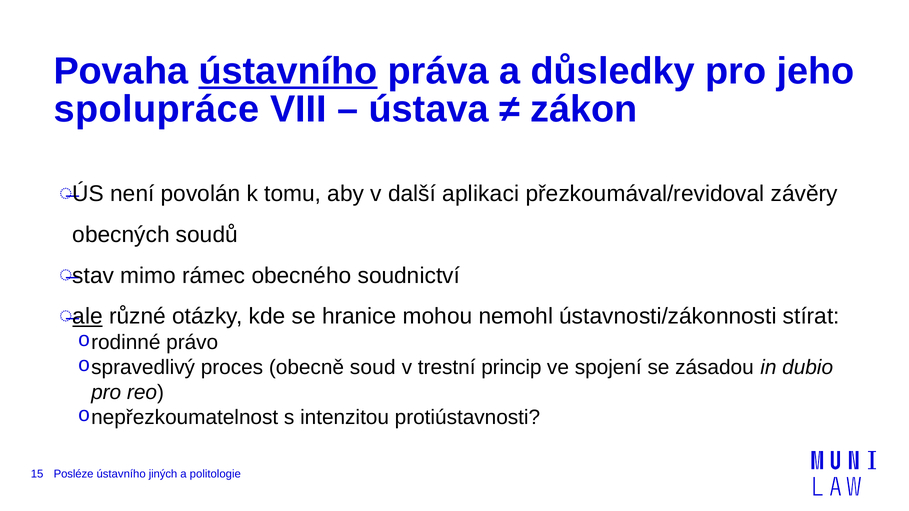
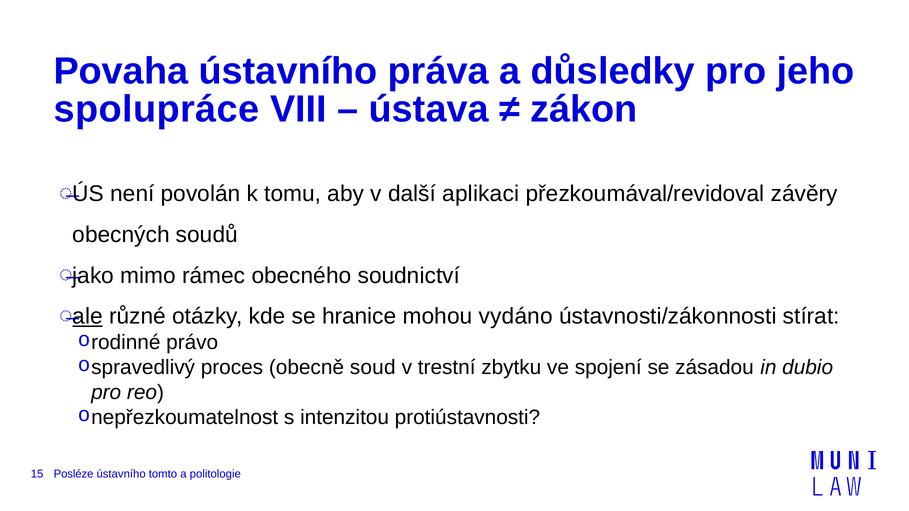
ústavního underline: present -> none (288, 71)
stav: stav -> jako (93, 276)
nemohl: nemohl -> vydáno (516, 317)
princip: princip -> zbytku (511, 368)
jiných: jiných -> tomto (163, 474)
